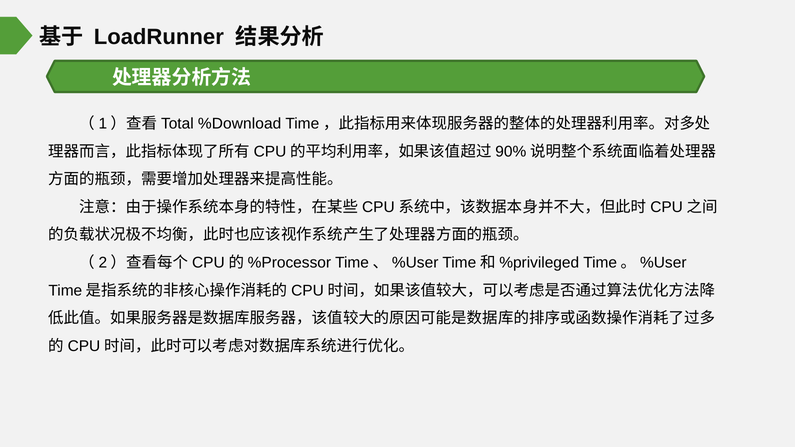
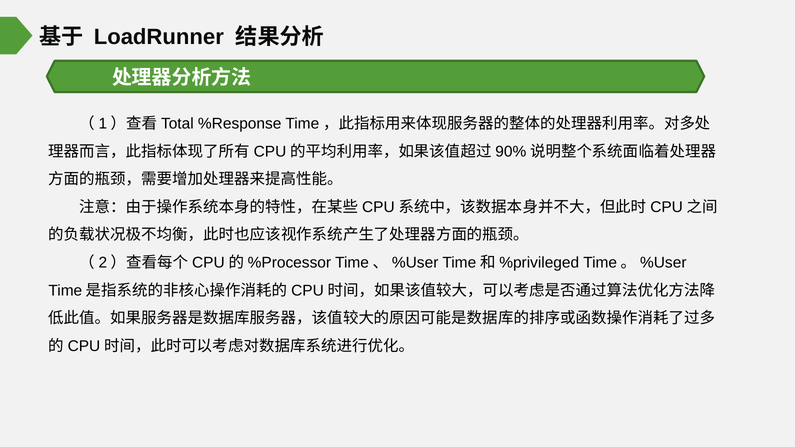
%Download: %Download -> %Response (240, 124)
